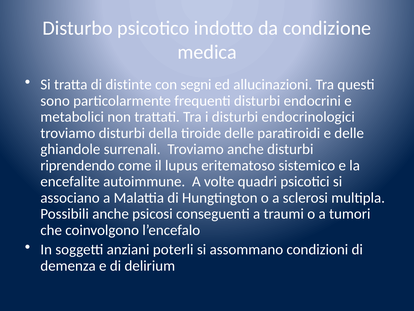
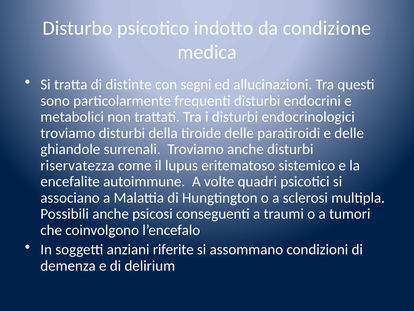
riprendendo: riprendendo -> riservatezza (77, 165)
poterli: poterli -> riferite (173, 249)
